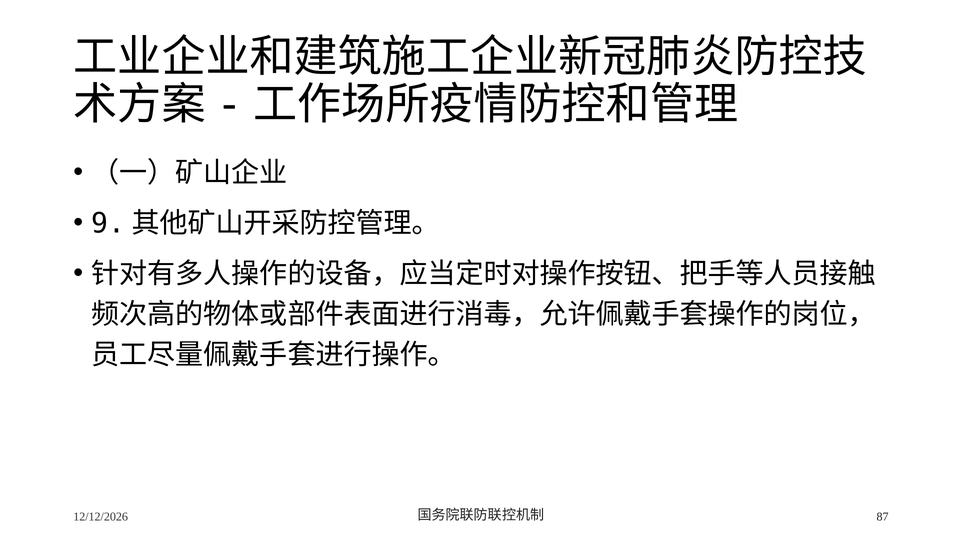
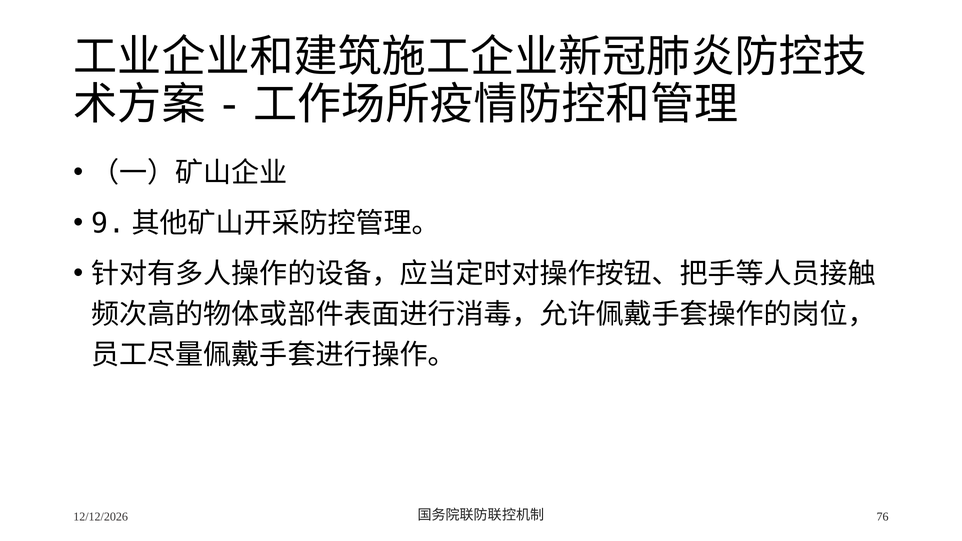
87: 87 -> 76 (883, 517)
